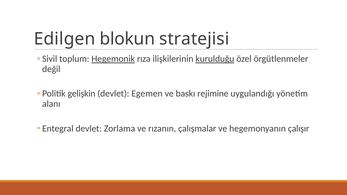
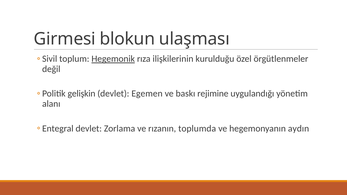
Edilgen: Edilgen -> Girmesi (65, 39)
stratejisi: stratejisi -> ulaşması (194, 39)
kurulduğu underline: present -> none (215, 59)
çalışmalar: çalışmalar -> toplumda (197, 129)
çalışır: çalışır -> aydın (299, 129)
